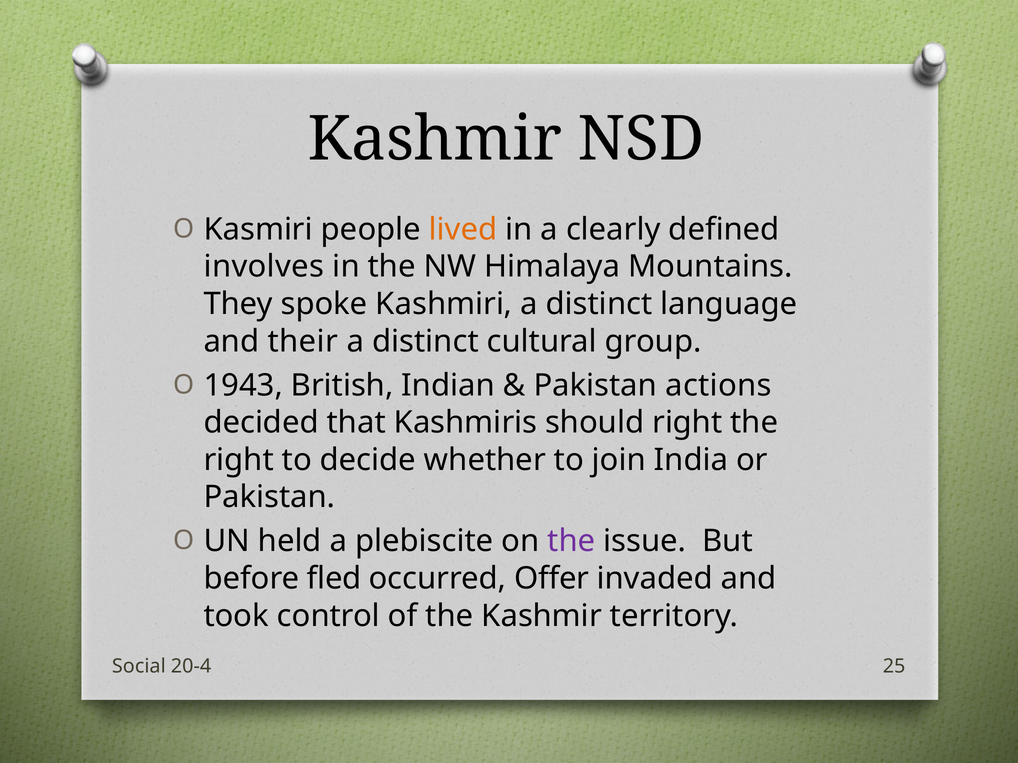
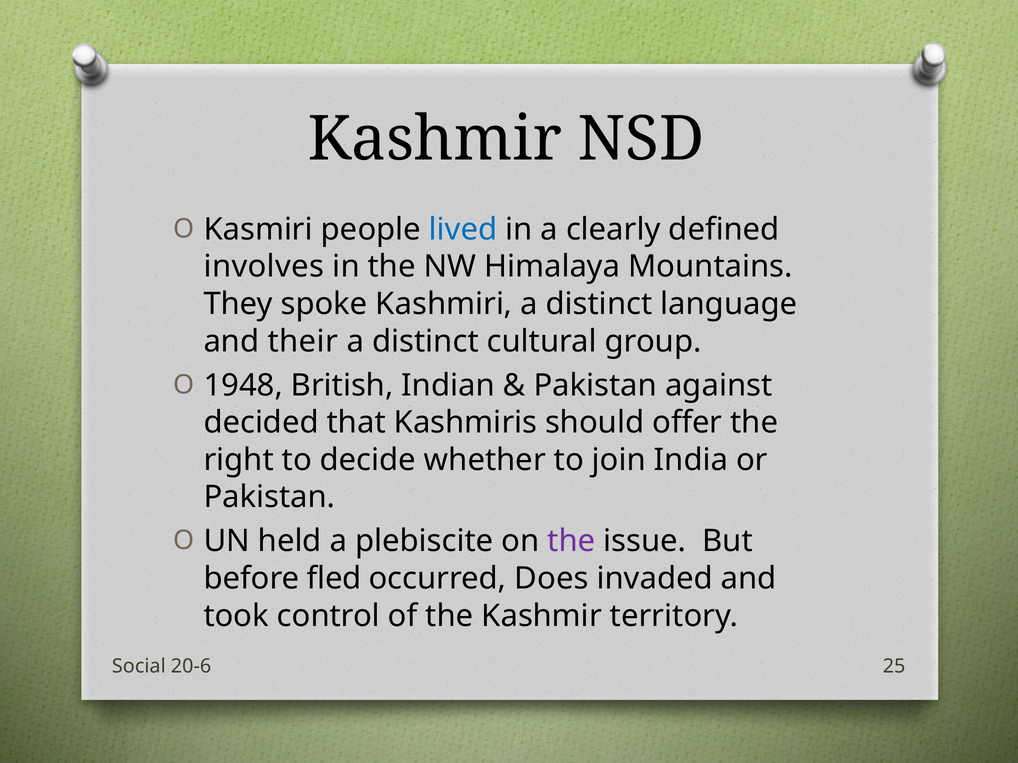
lived colour: orange -> blue (463, 230)
1943: 1943 -> 1948 (243, 386)
actions: actions -> against (719, 386)
should right: right -> offer (687, 423)
Offer: Offer -> Does (552, 579)
20-4: 20-4 -> 20-6 (191, 667)
